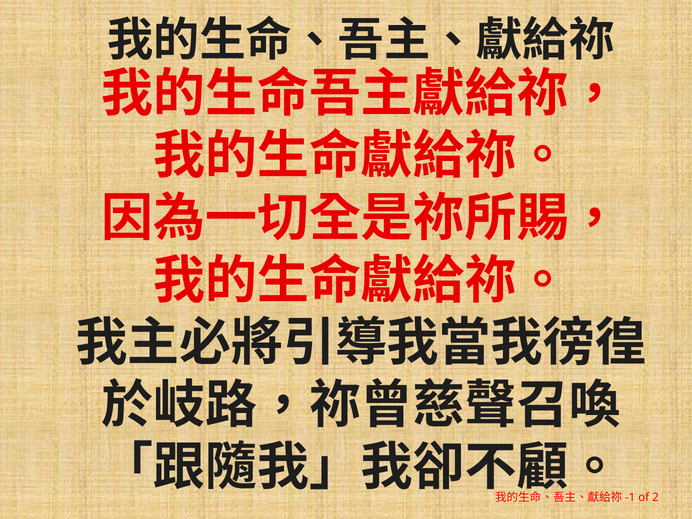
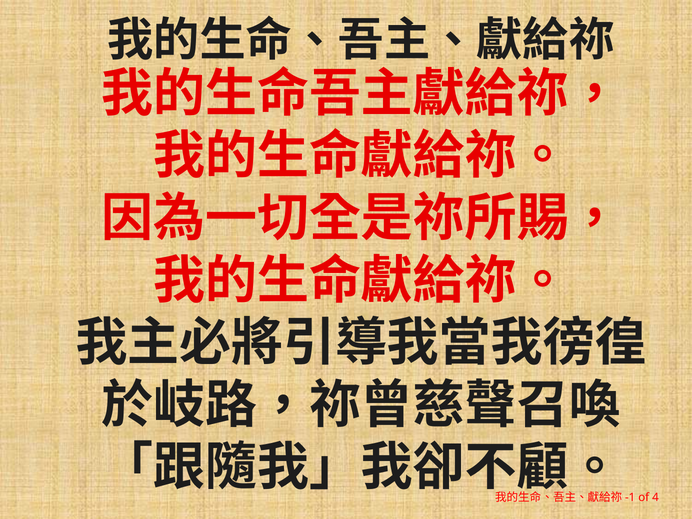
2: 2 -> 4 (656, 498)
